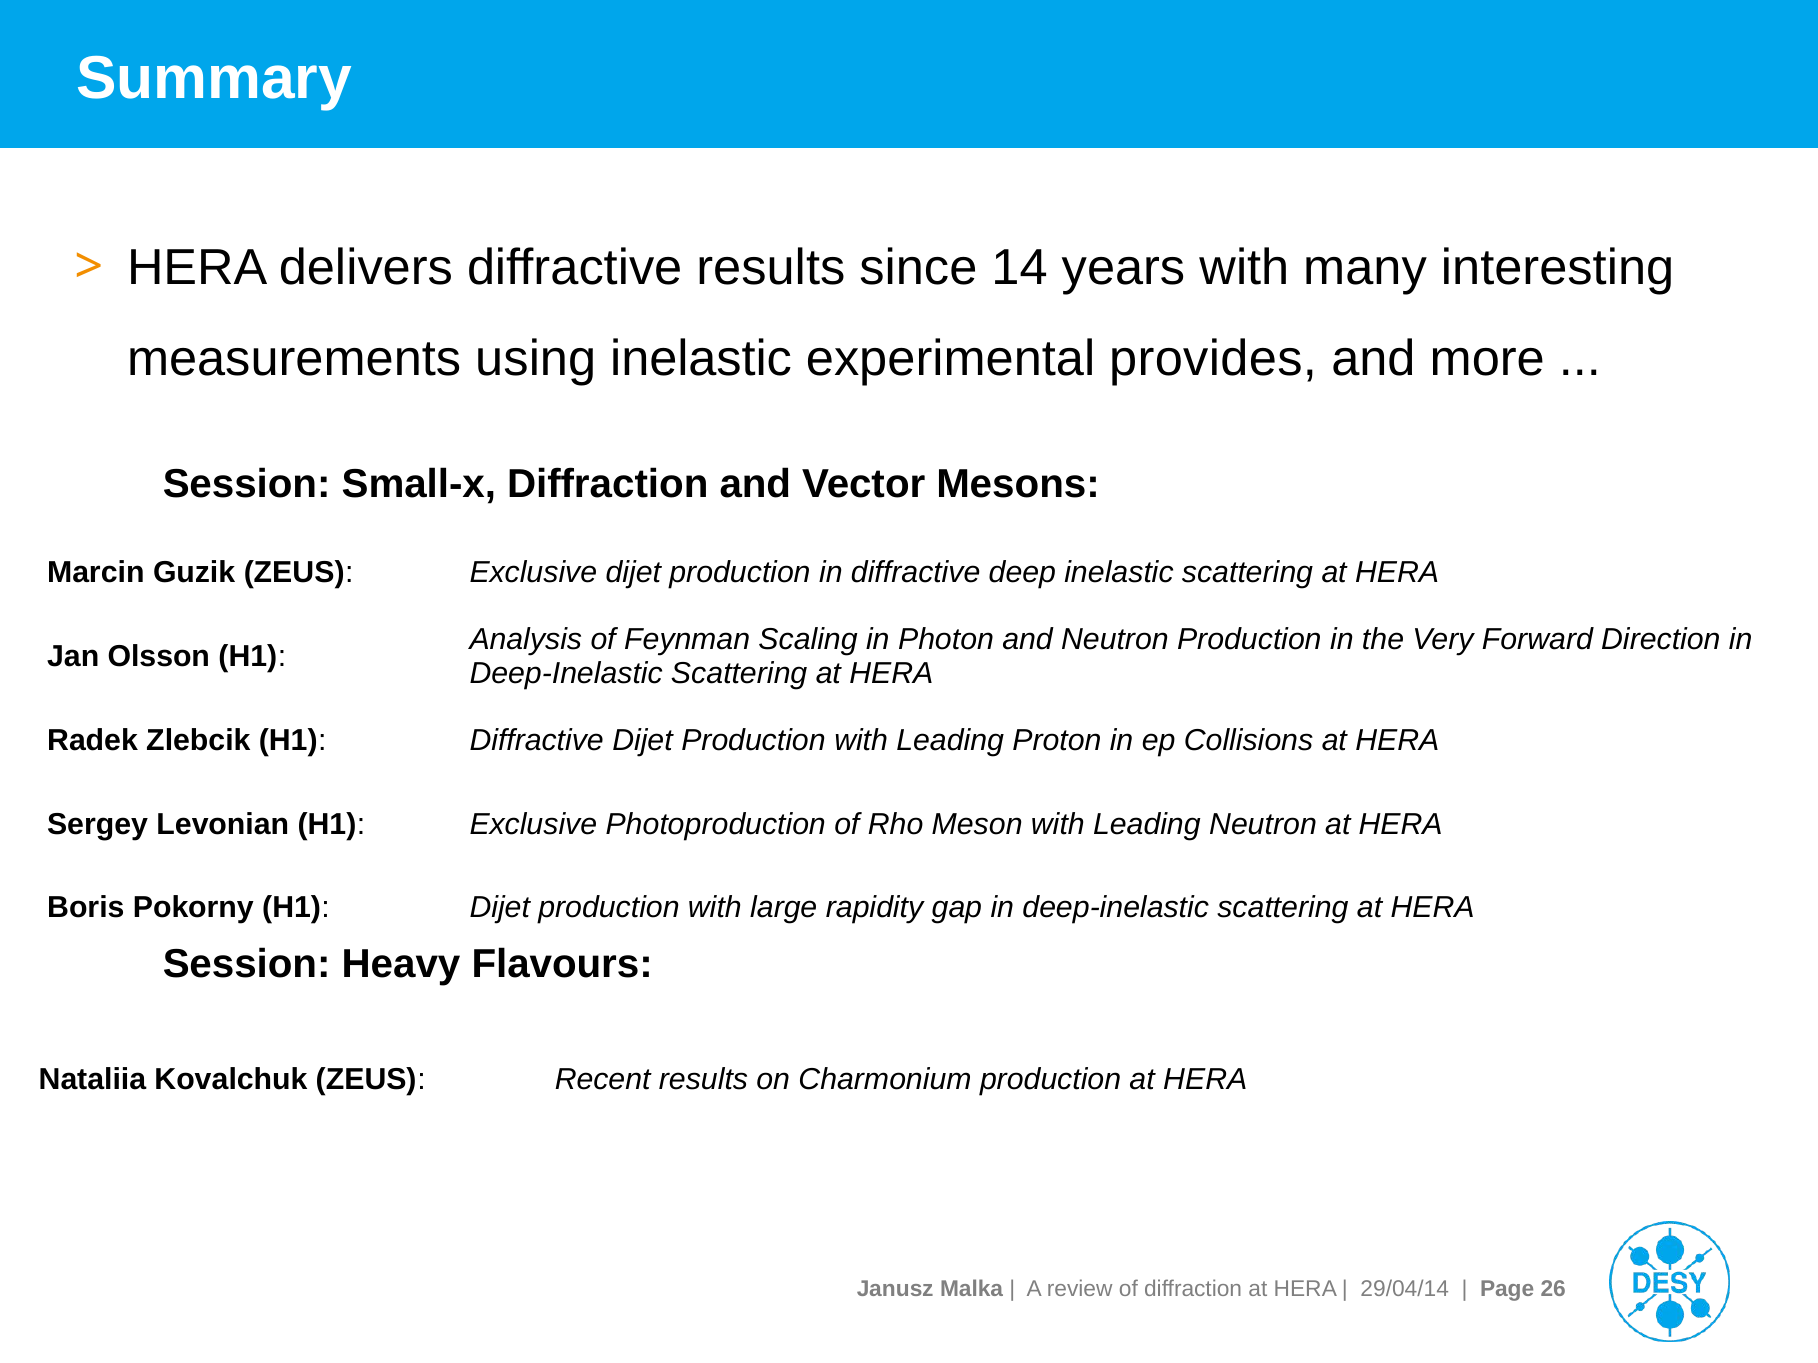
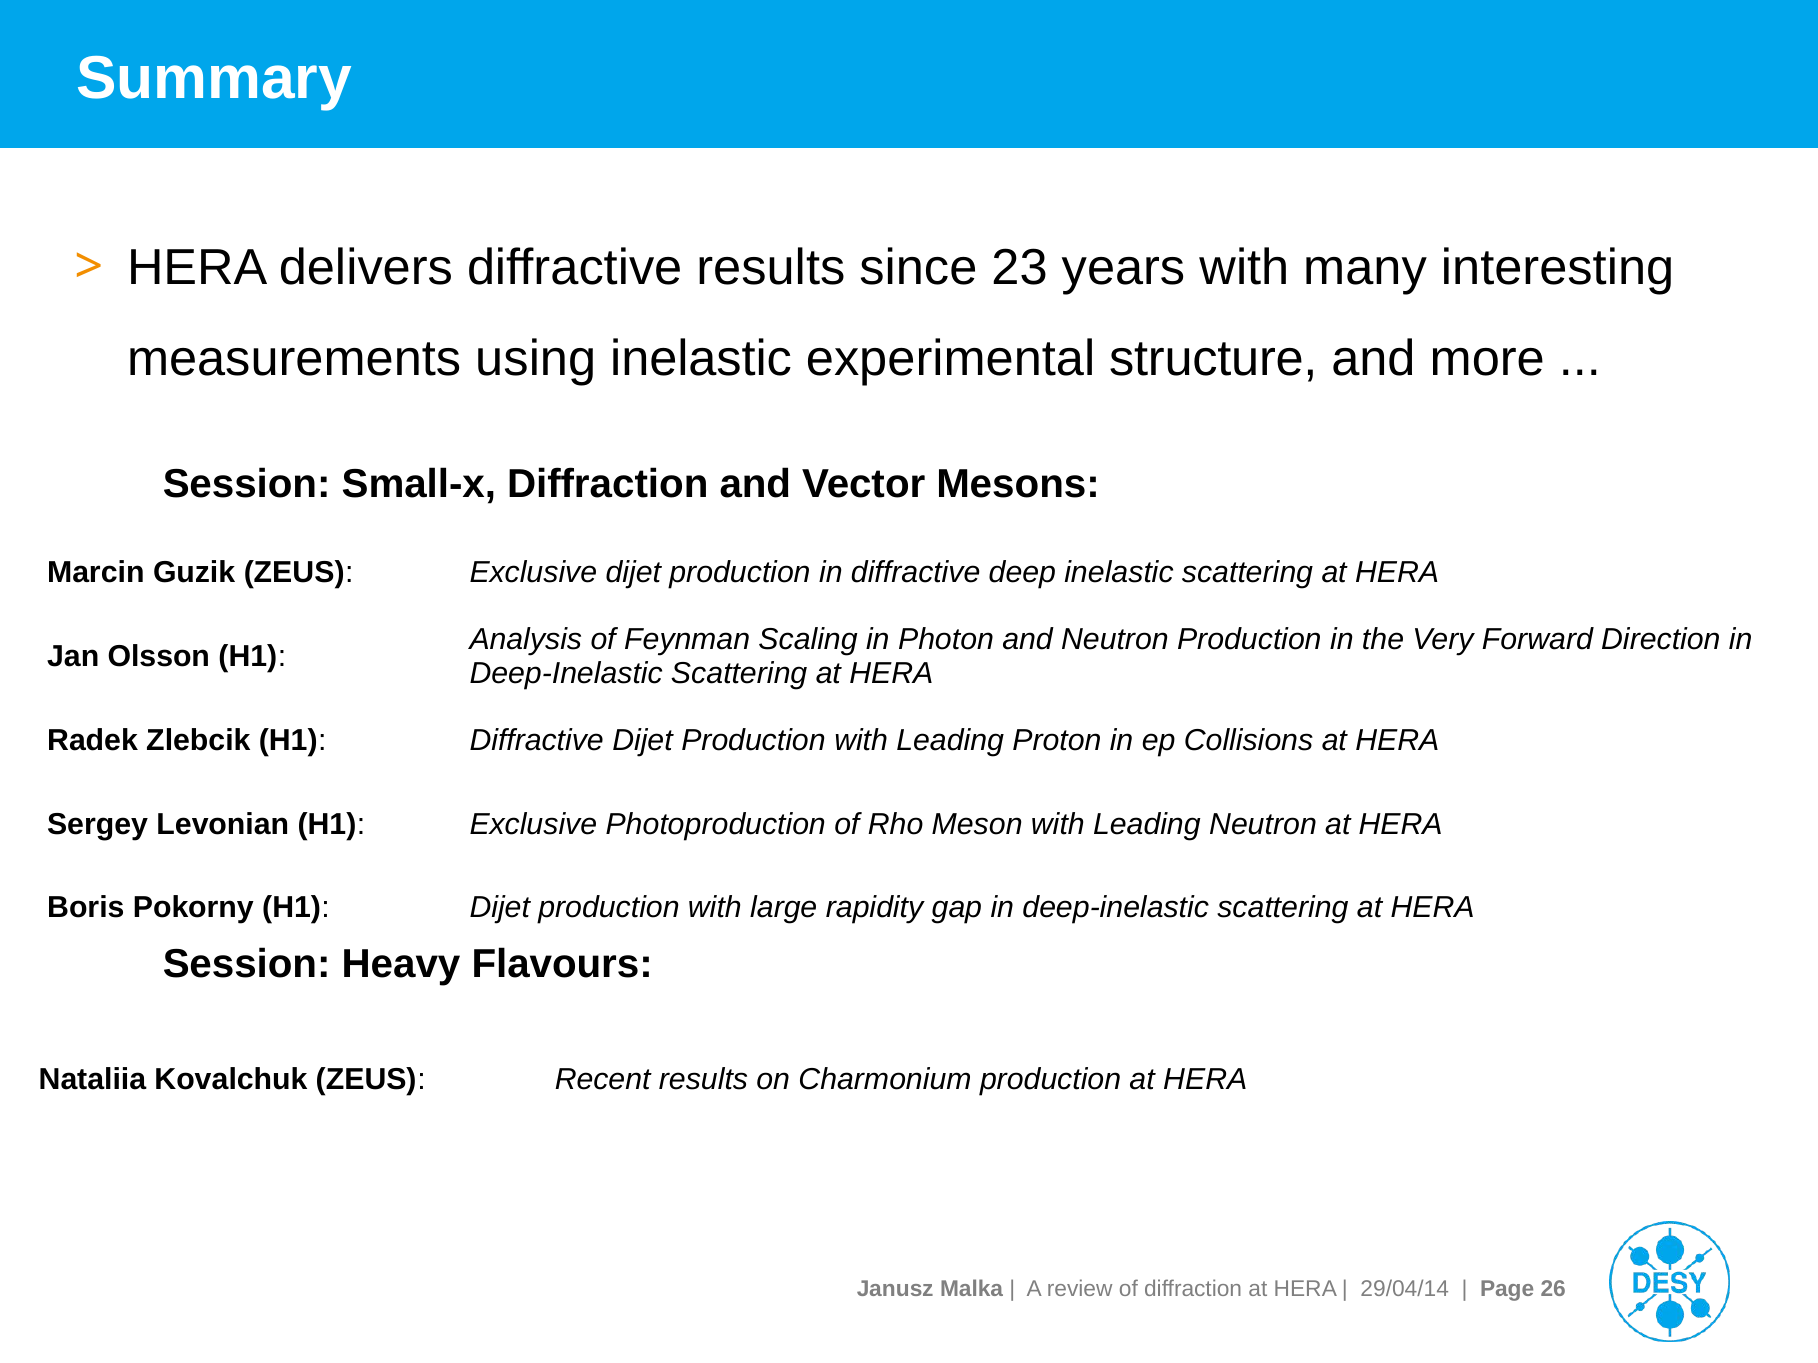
14: 14 -> 23 (1020, 268)
provides: provides -> structure (1213, 359)
